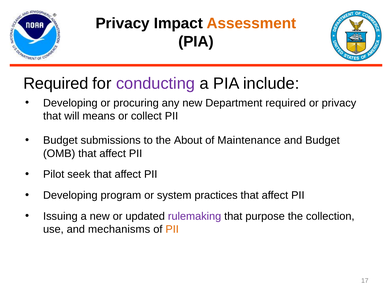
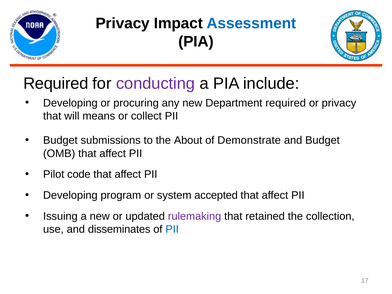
Assessment colour: orange -> blue (251, 23)
Maintenance: Maintenance -> Demonstrate (249, 140)
seek: seek -> code (79, 174)
practices: practices -> accepted (216, 195)
purpose: purpose -> retained (265, 216)
mechanisms: mechanisms -> disseminates (119, 229)
PII colour: orange -> blue (172, 229)
